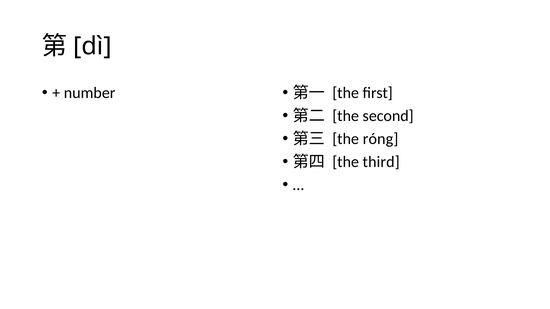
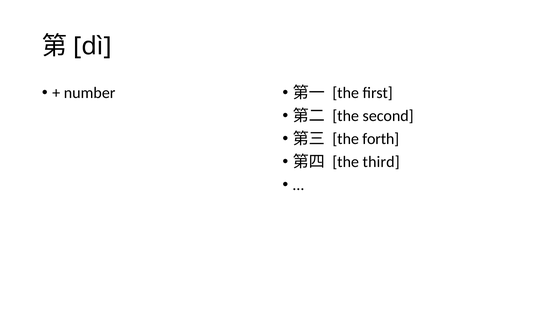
róng: róng -> forth (381, 139)
